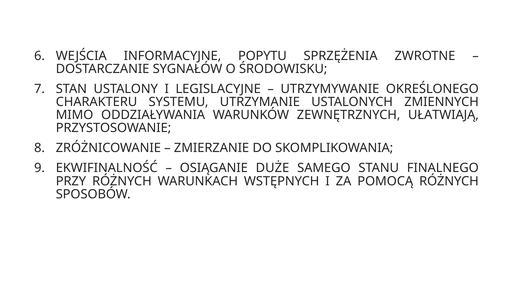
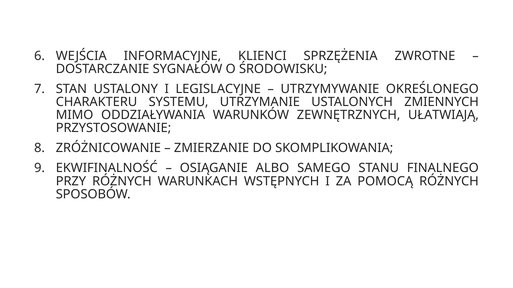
POPYTU: POPYTU -> KLIENCI (262, 56)
DUŻE: DUŻE -> ALBO (272, 168)
